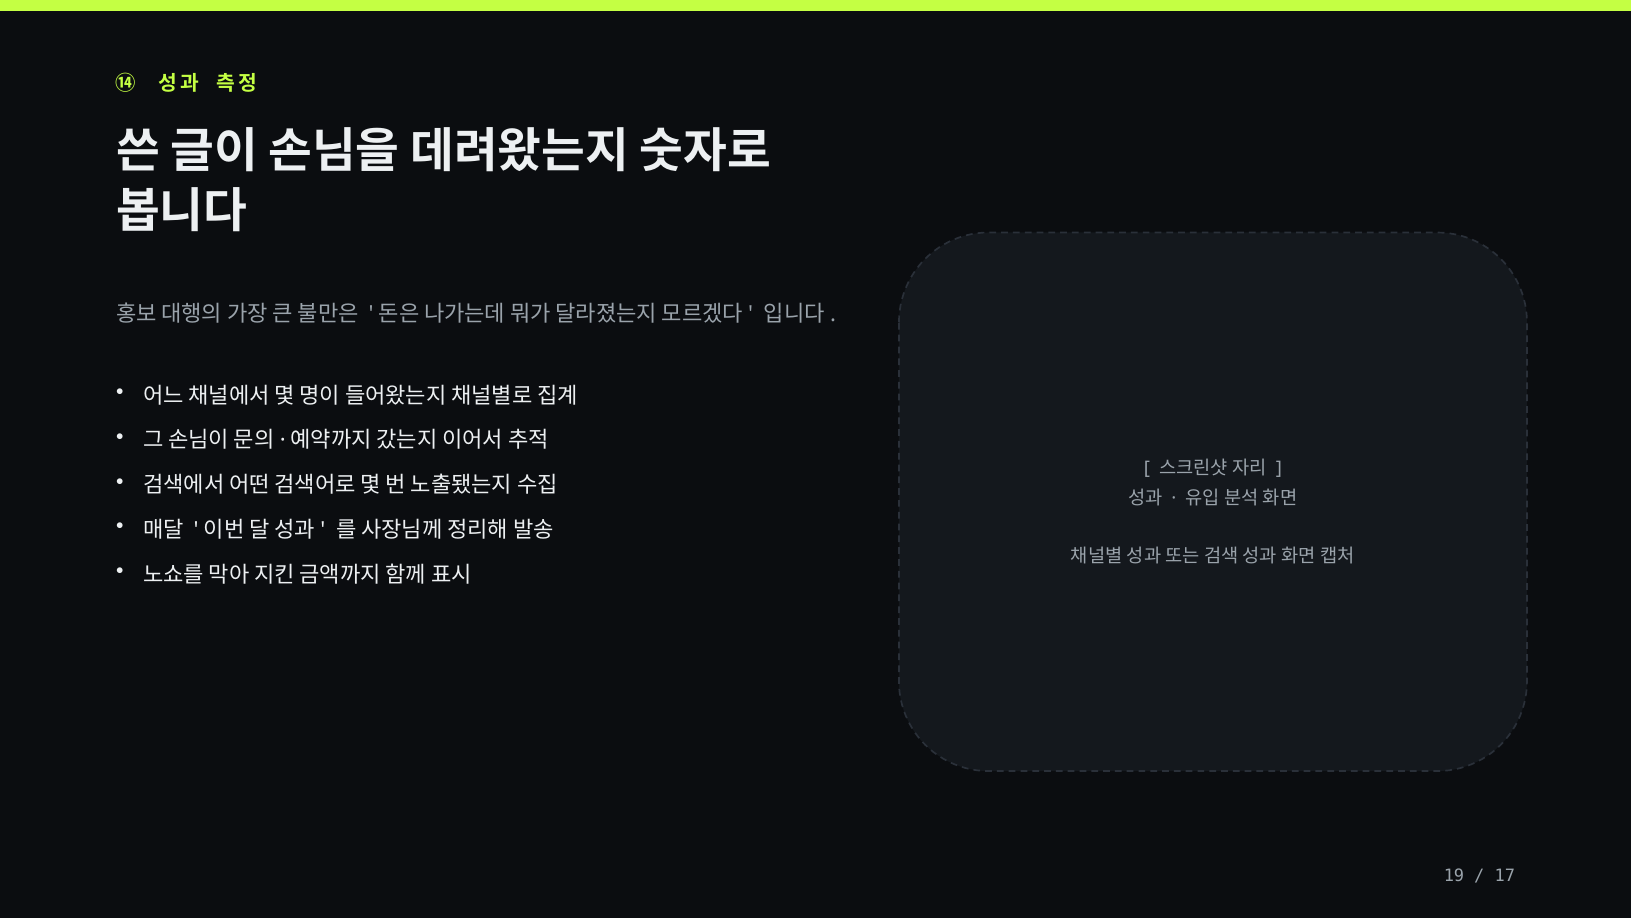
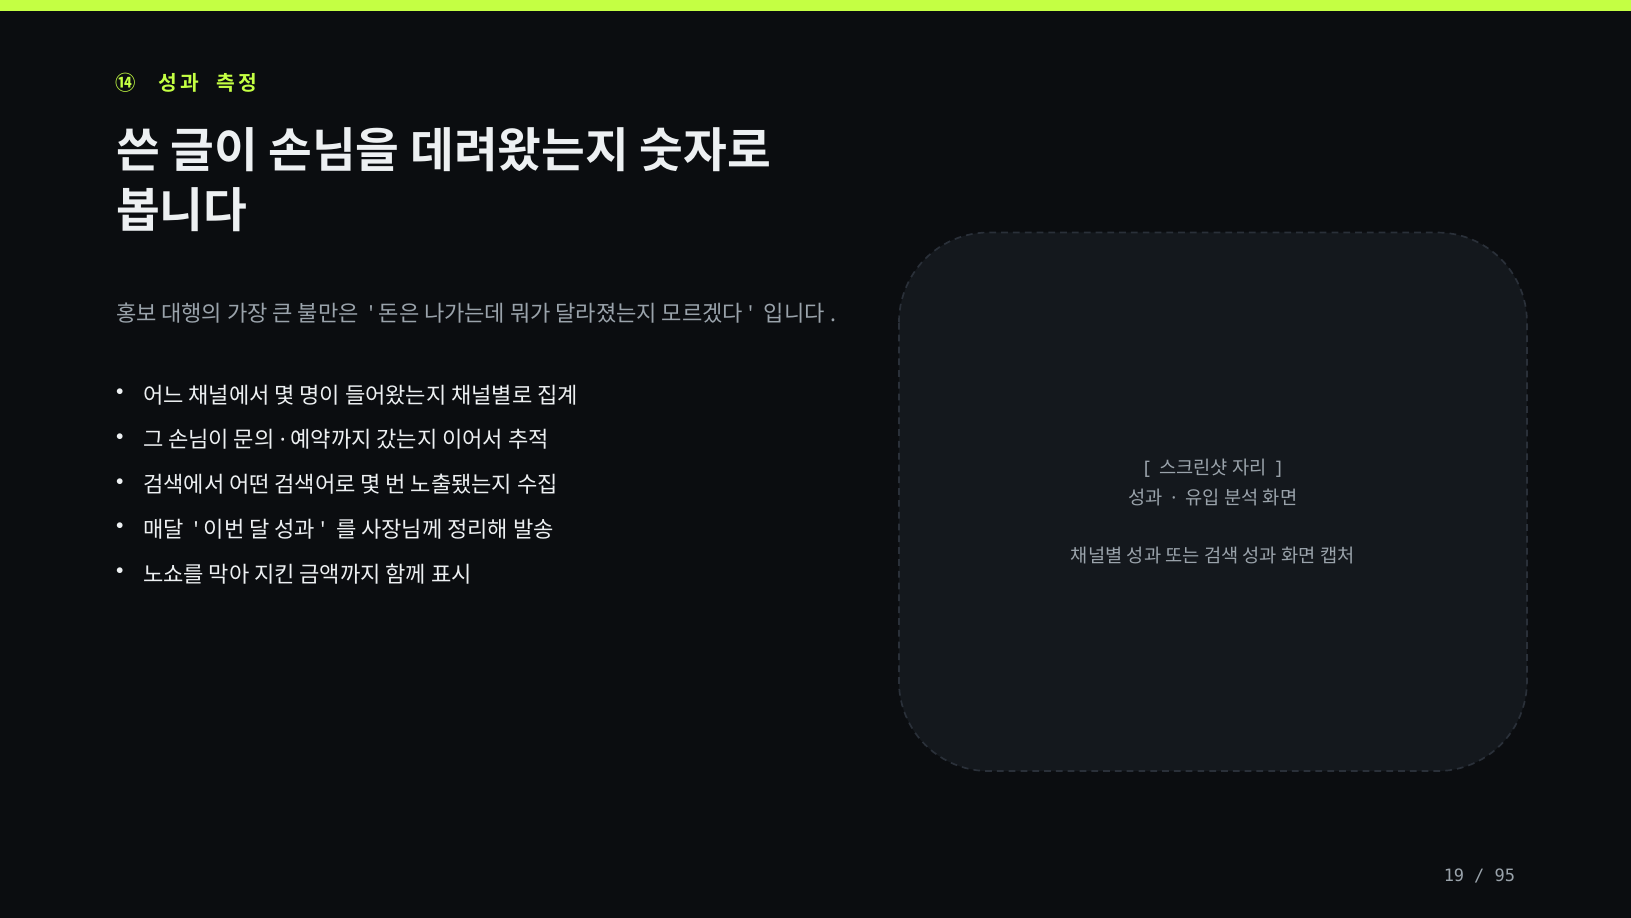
17: 17 -> 95 (1505, 876)
